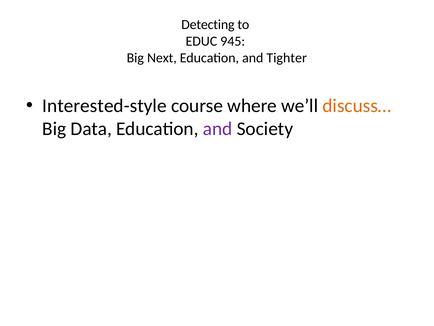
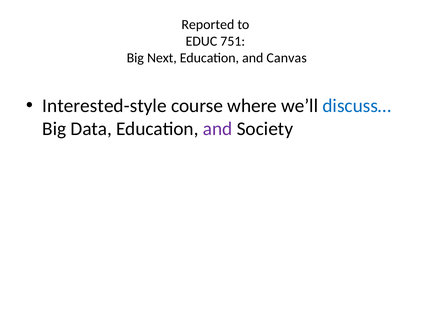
Detecting: Detecting -> Reported (208, 24)
945: 945 -> 751 (233, 41)
Tighter: Tighter -> Canvas (287, 58)
discuss… colour: orange -> blue (357, 106)
